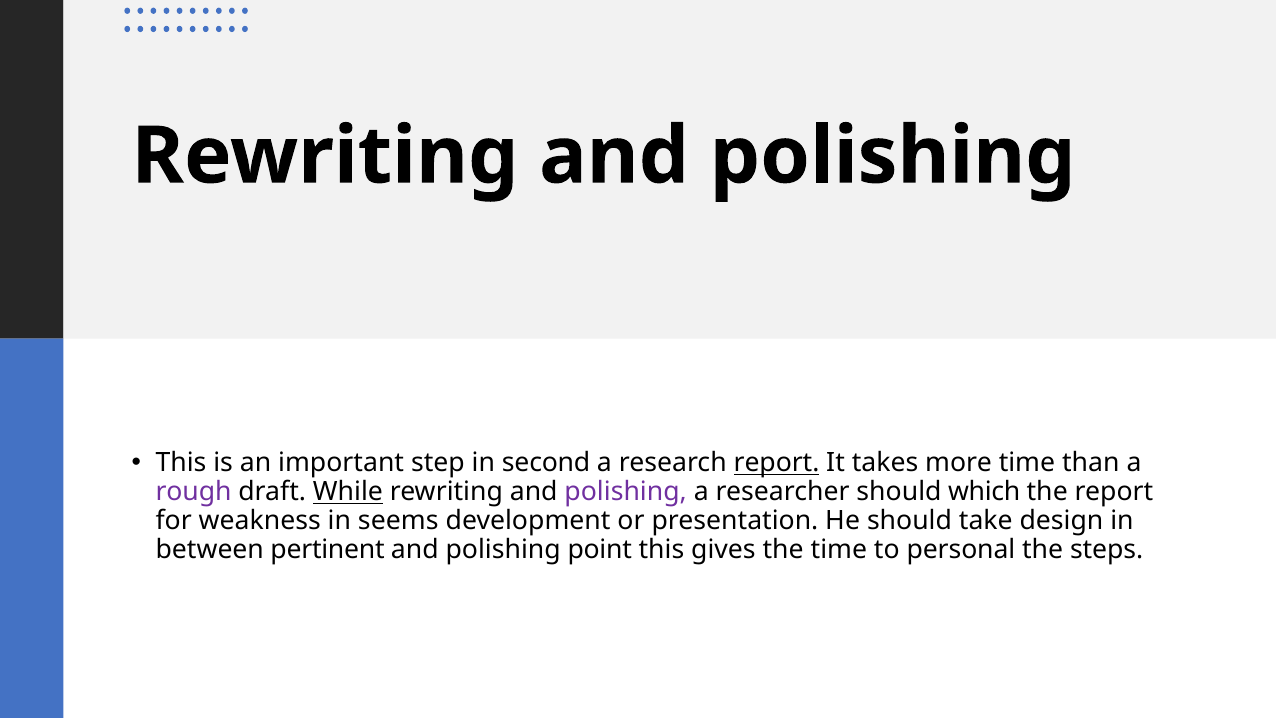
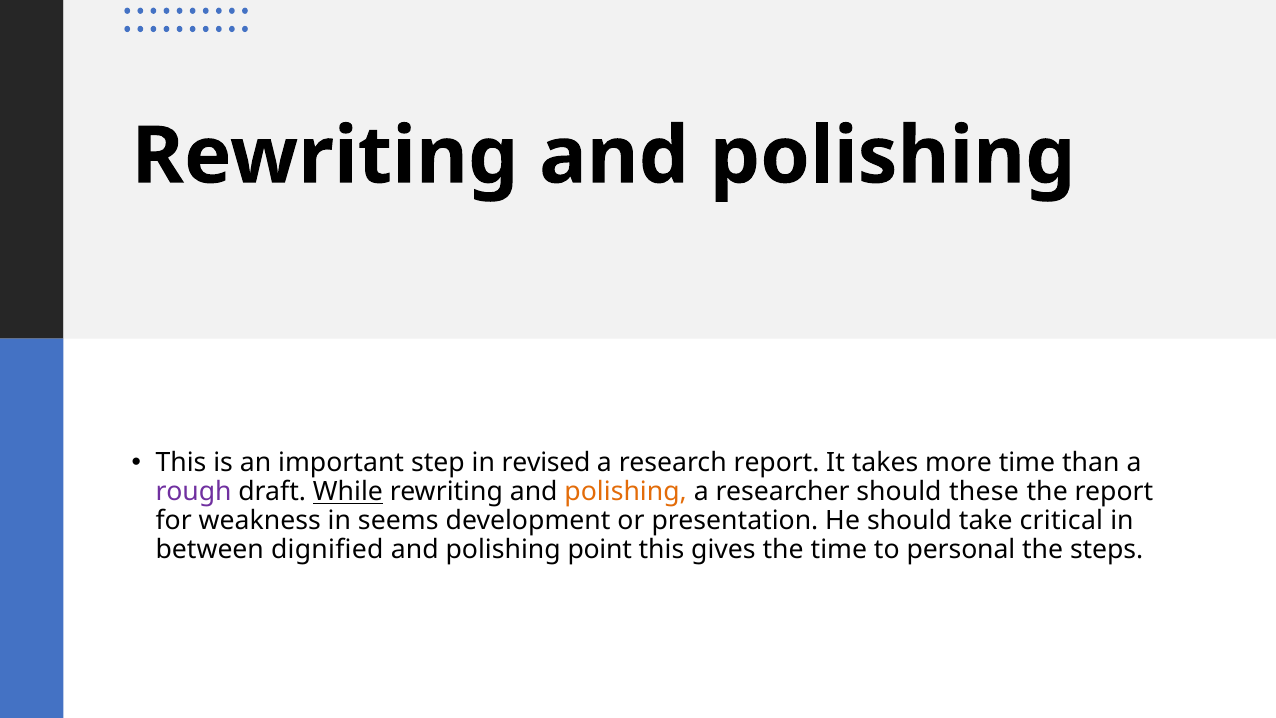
second: second -> revised (546, 463)
report underline: present -> none (777, 463)
polishing colour: purple -> orange (626, 492)
which: which -> these (984, 492)
design: design -> critical (1061, 520)
pertinent: pertinent -> dignified (327, 549)
